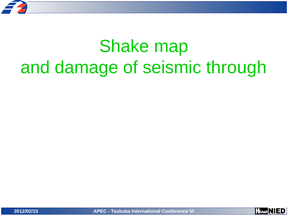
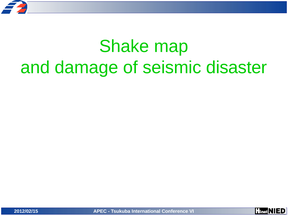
through: through -> disaster (237, 67)
